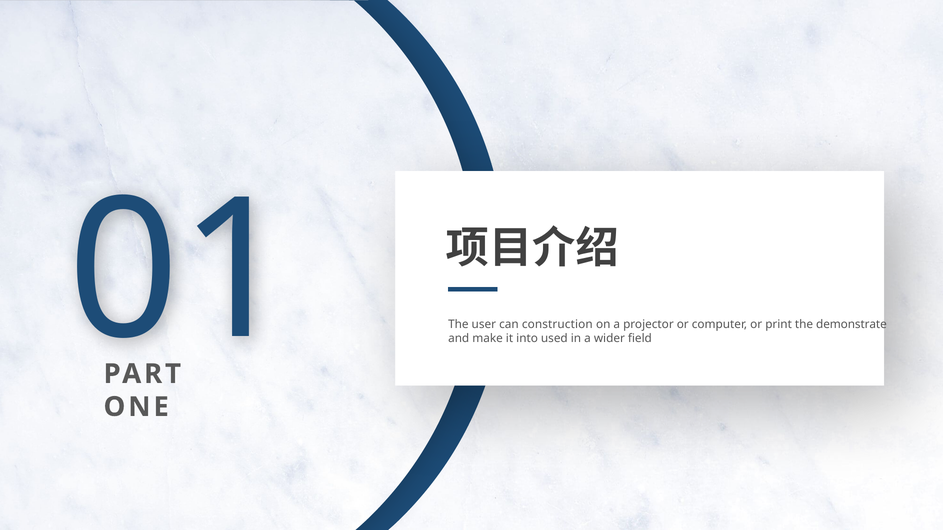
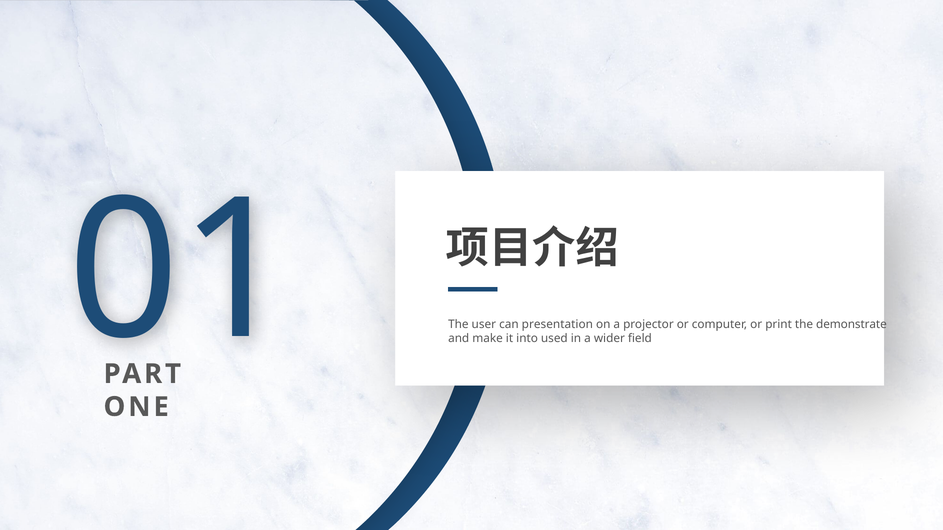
construction: construction -> presentation (557, 324)
